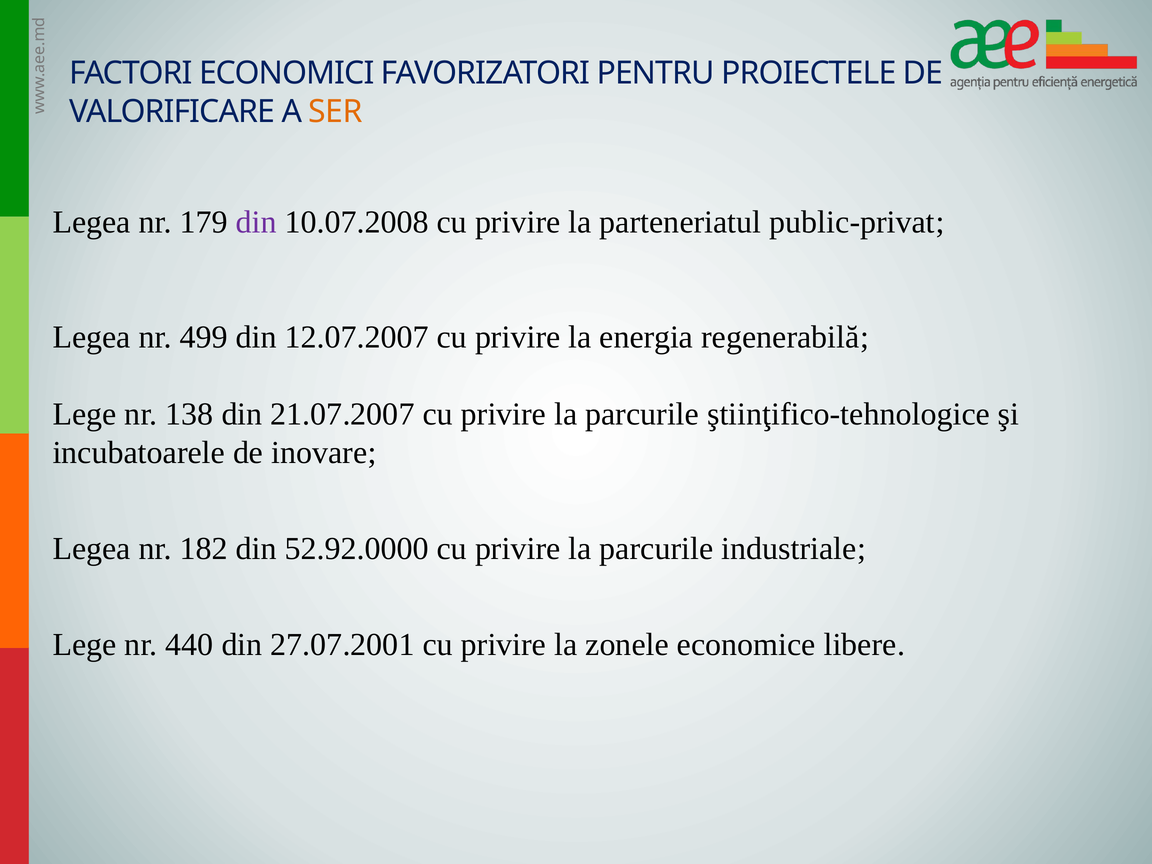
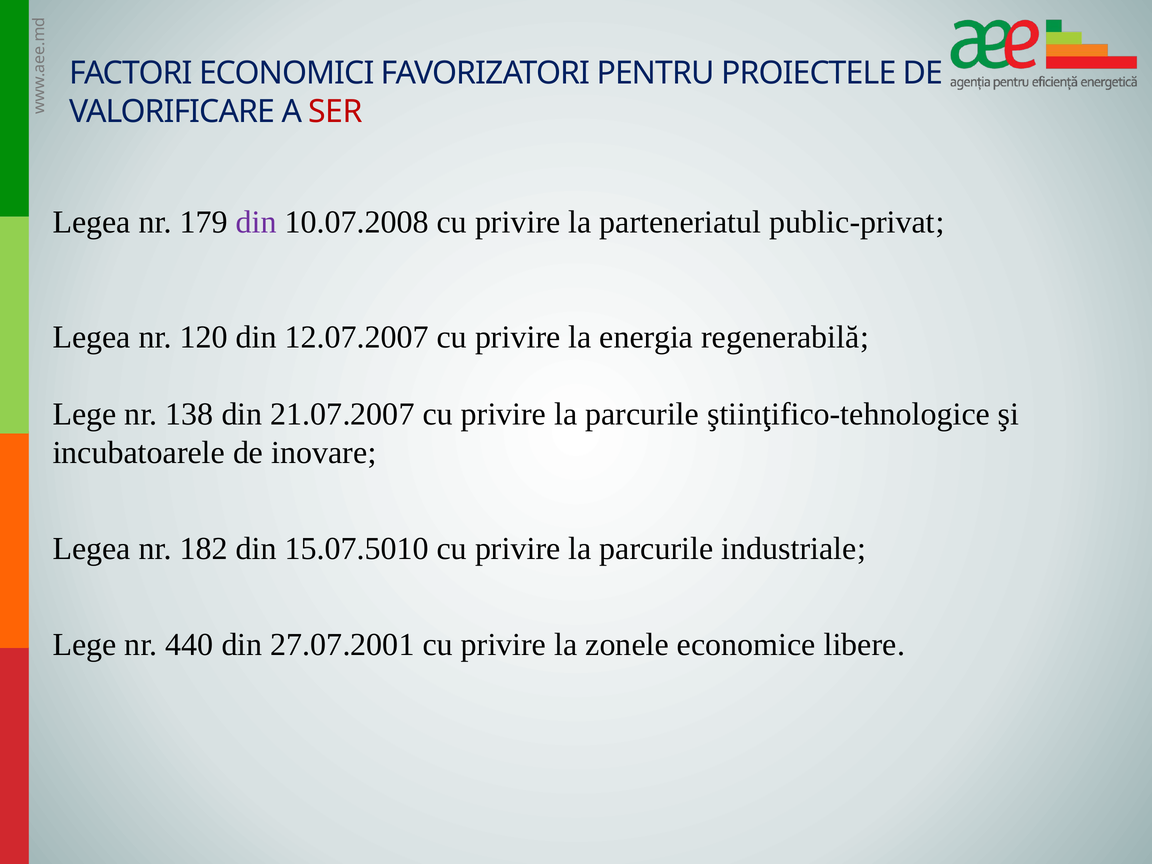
SER colour: orange -> red (335, 112)
499: 499 -> 120 (204, 337)
52.92.0000: 52.92.0000 -> 15.07.5010 (357, 549)
